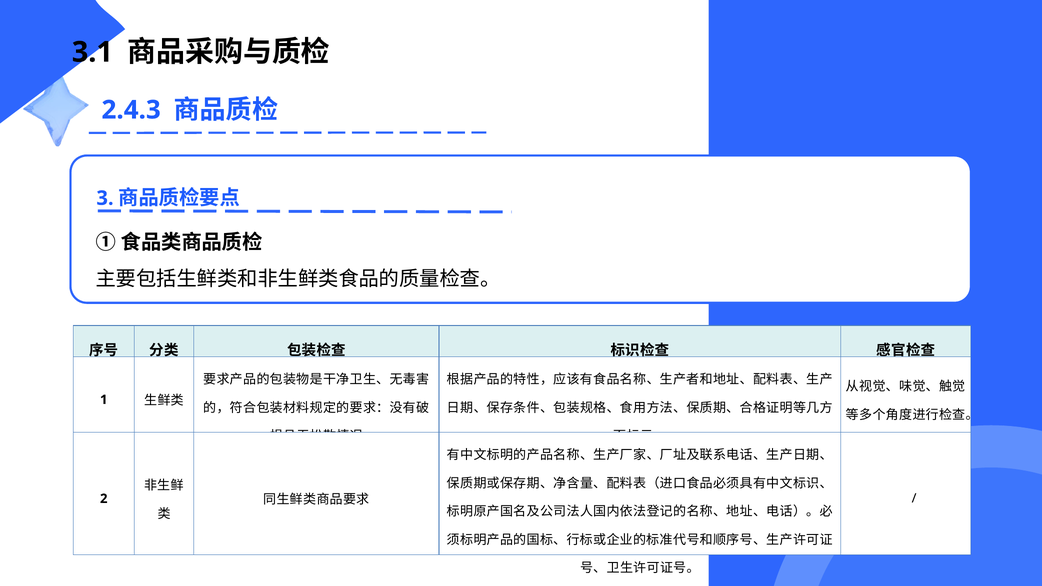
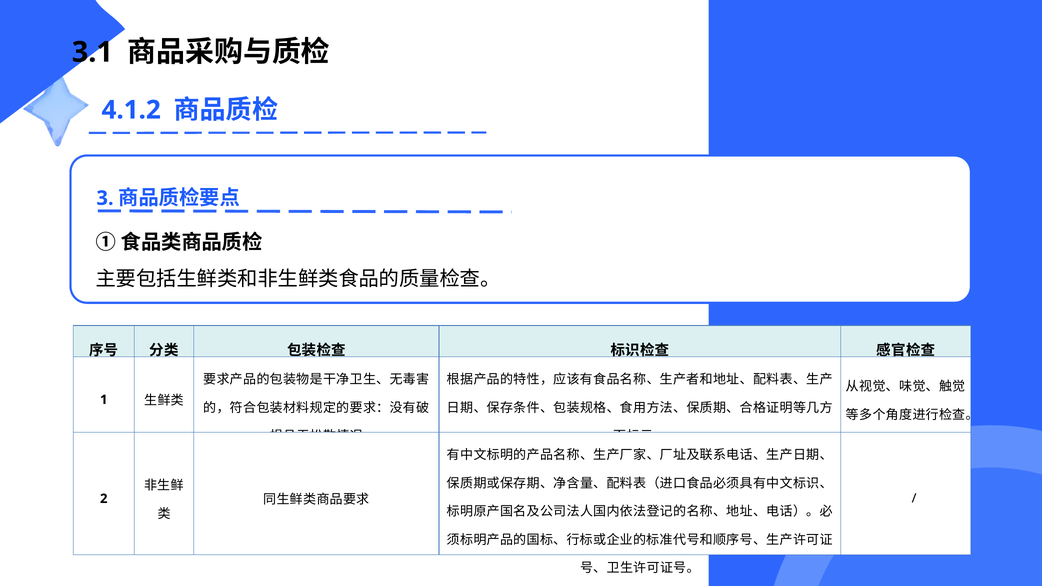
2.4.3: 2.4.3 -> 4.1.2 (131, 110)
